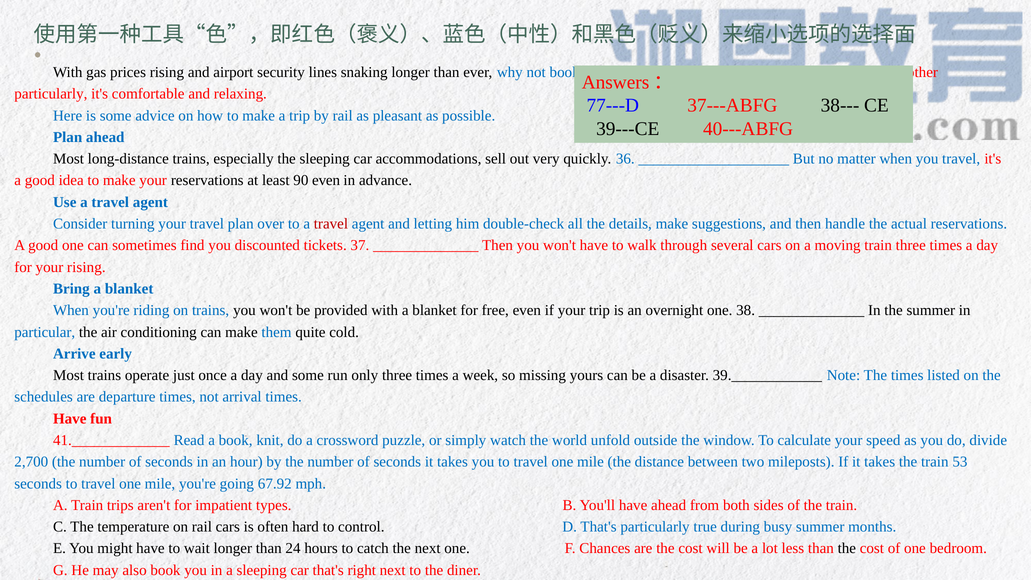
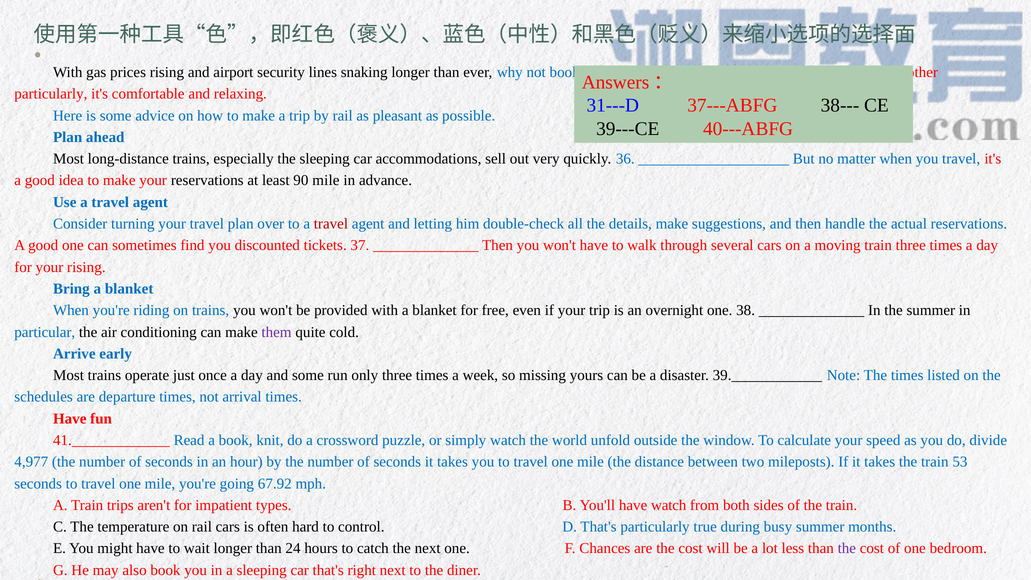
77---D: 77---D -> 31---D (613, 106)
90 even: even -> mile (326, 180)
them colour: blue -> purple (277, 332)
2,700: 2,700 -> 4,977 (31, 462)
have ahead: ahead -> watch (669, 505)
the colour: black -> purple (847, 548)
